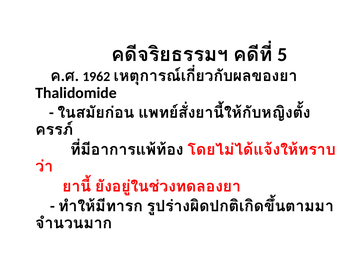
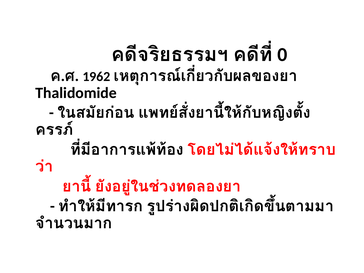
5: 5 -> 0 (282, 55)
